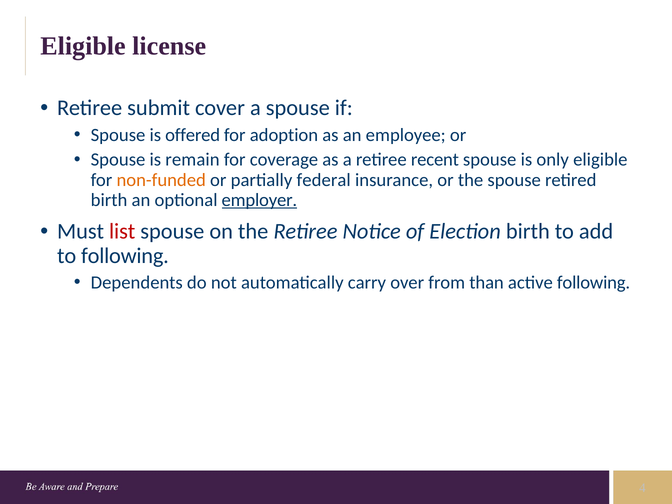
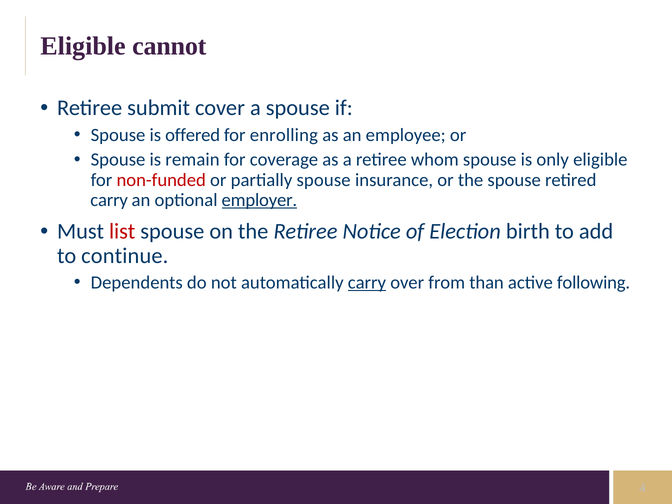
license: license -> cannot (169, 46)
adoption: adoption -> enrolling (284, 135)
recent: recent -> whom (435, 160)
non-funded colour: orange -> red (161, 180)
partially federal: federal -> spouse (324, 180)
birth: birth -> carry (109, 200)
to following: following -> continue (125, 256)
carry underline: none -> present (367, 283)
